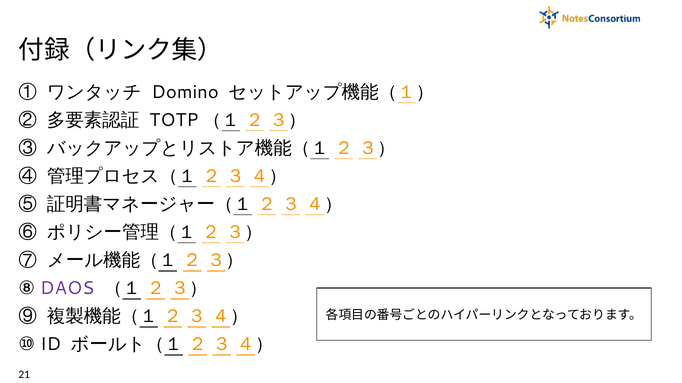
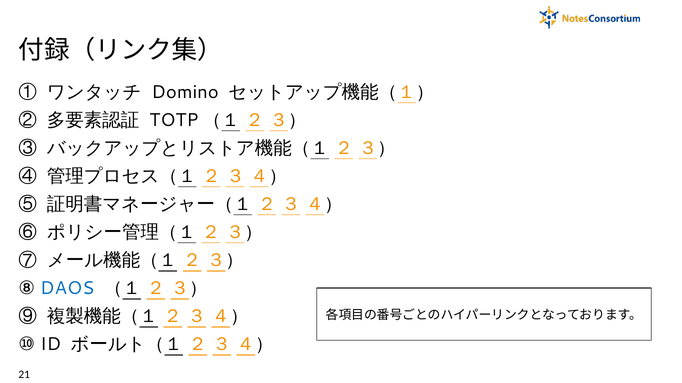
DAOS colour: purple -> blue (67, 289)
